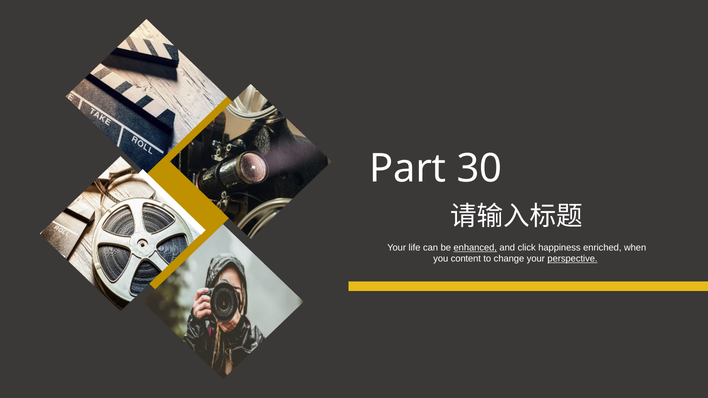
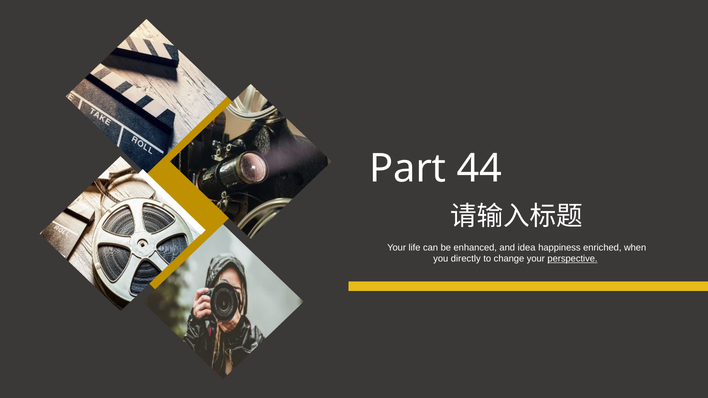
30: 30 -> 44 (479, 169)
enhanced underline: present -> none (475, 248)
click: click -> idea (527, 248)
content: content -> directly (466, 259)
